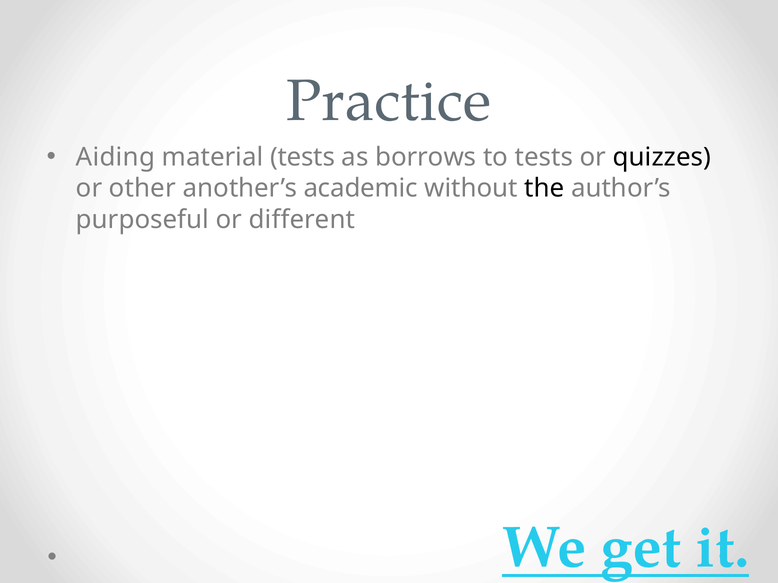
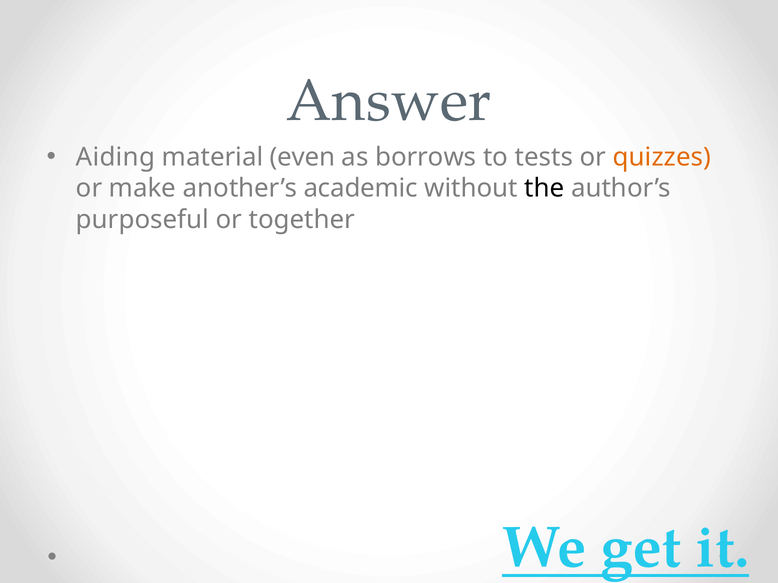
Practice: Practice -> Answer (389, 101)
material tests: tests -> even (303, 157)
quizzes colour: black -> orange (662, 157)
other: other -> make (143, 189)
different: different -> together (302, 220)
